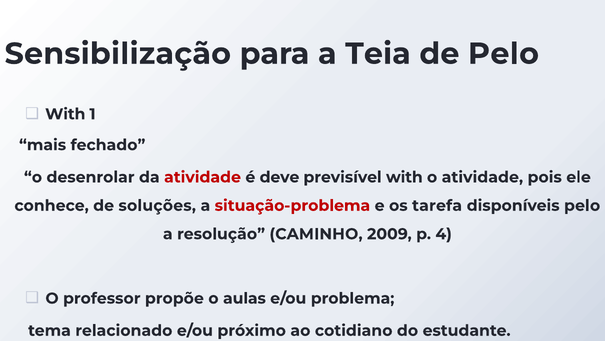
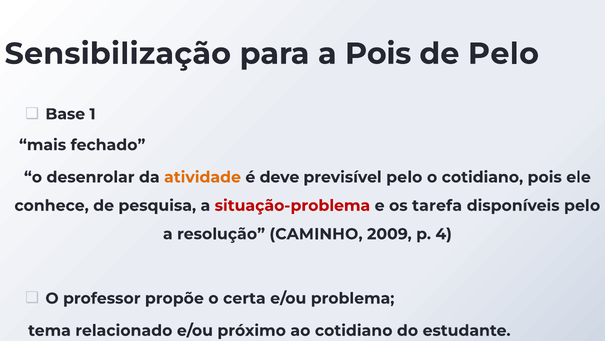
a Teia: Teia -> Pois (378, 54)
With: With -> Base (65, 114)
atividade colour: red -> orange (203, 177)
previsível with: with -> pelo (404, 177)
o atividade: atividade -> cotidiano (482, 177)
soluções: soluções -> pesquisa (157, 205)
aulas: aulas -> certa (244, 298)
